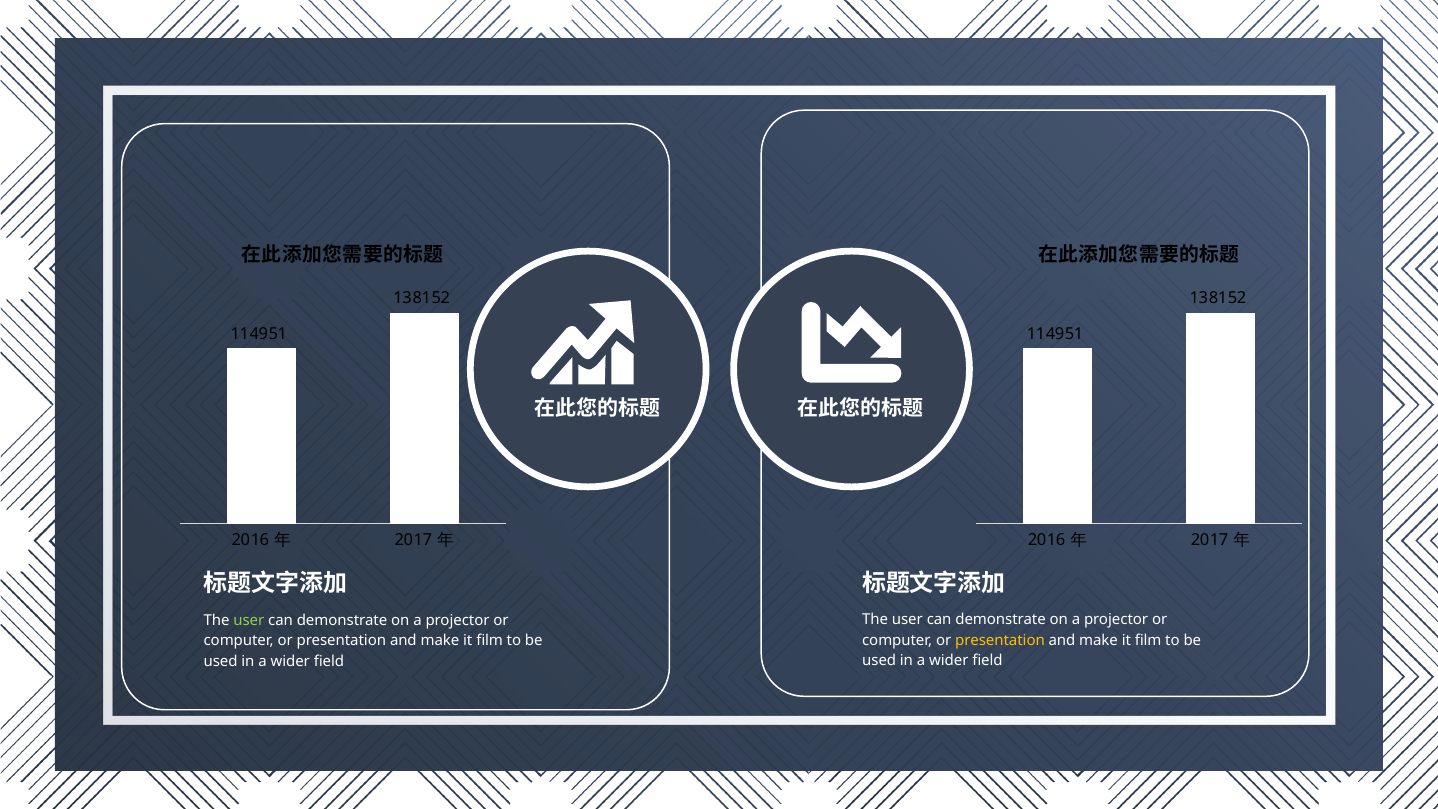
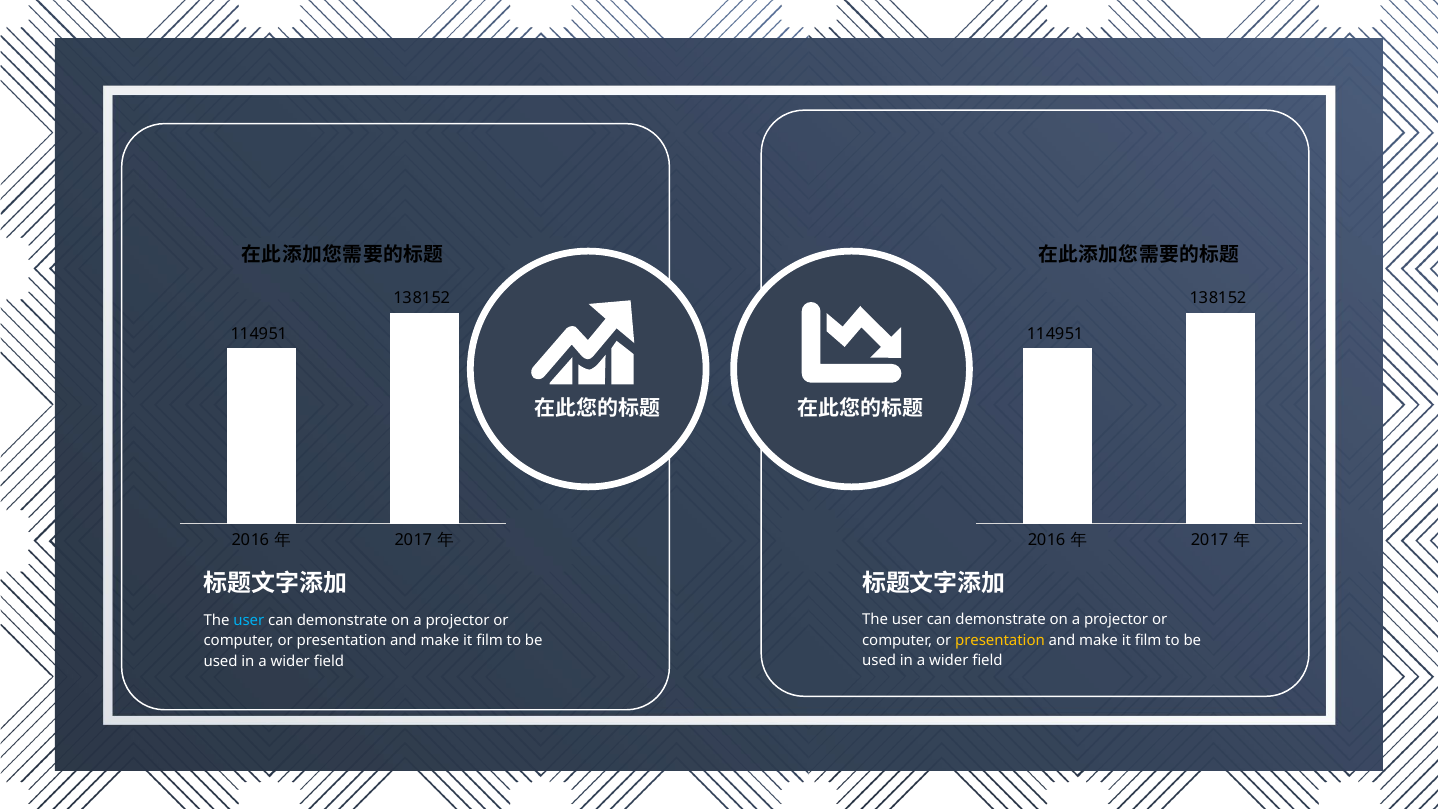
user colour: light green -> light blue (249, 620)
